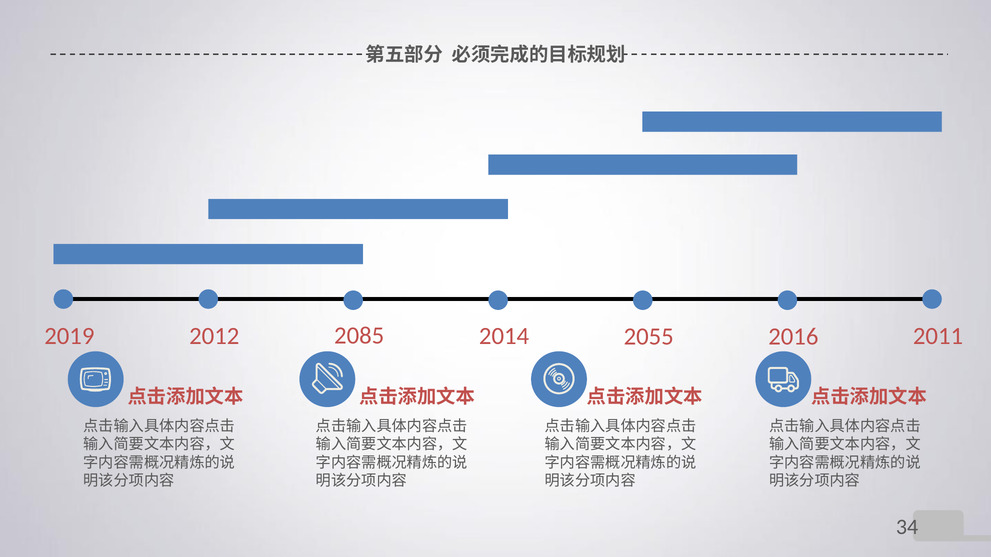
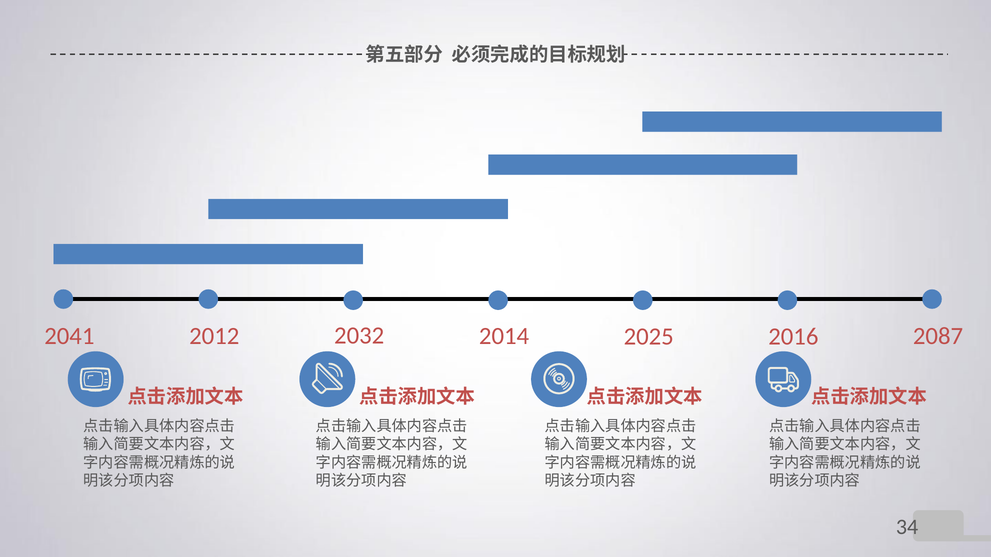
2085: 2085 -> 2032 (359, 336)
2019: 2019 -> 2041 (69, 336)
2011: 2011 -> 2087 (938, 336)
2055: 2055 -> 2025 (649, 337)
